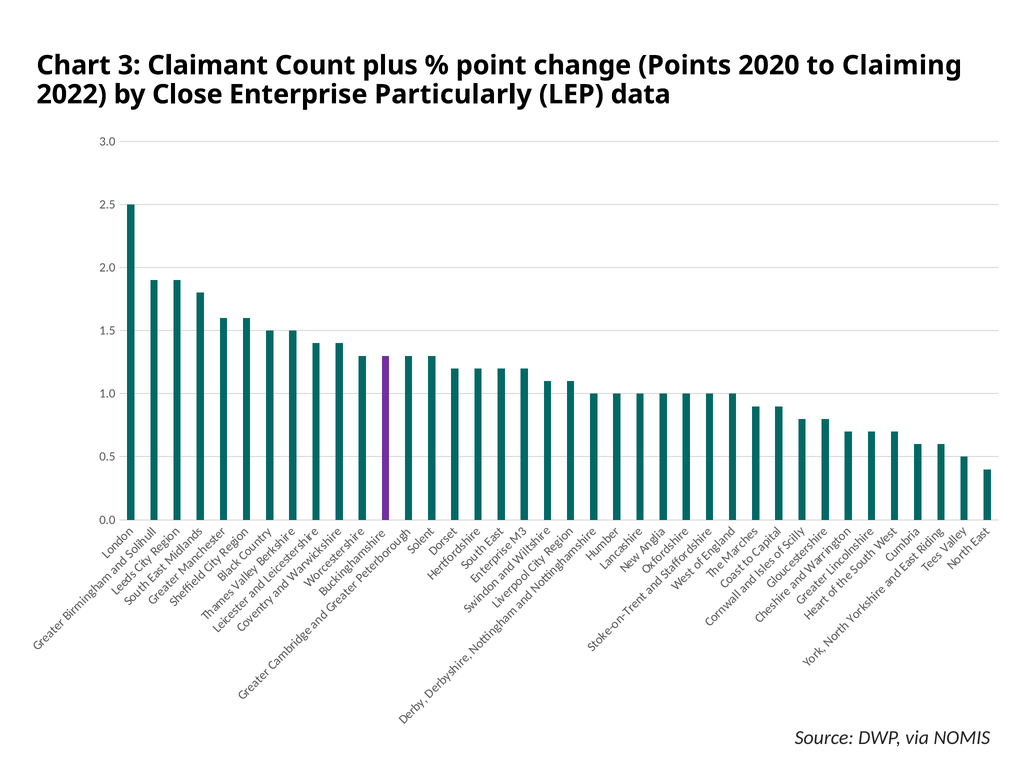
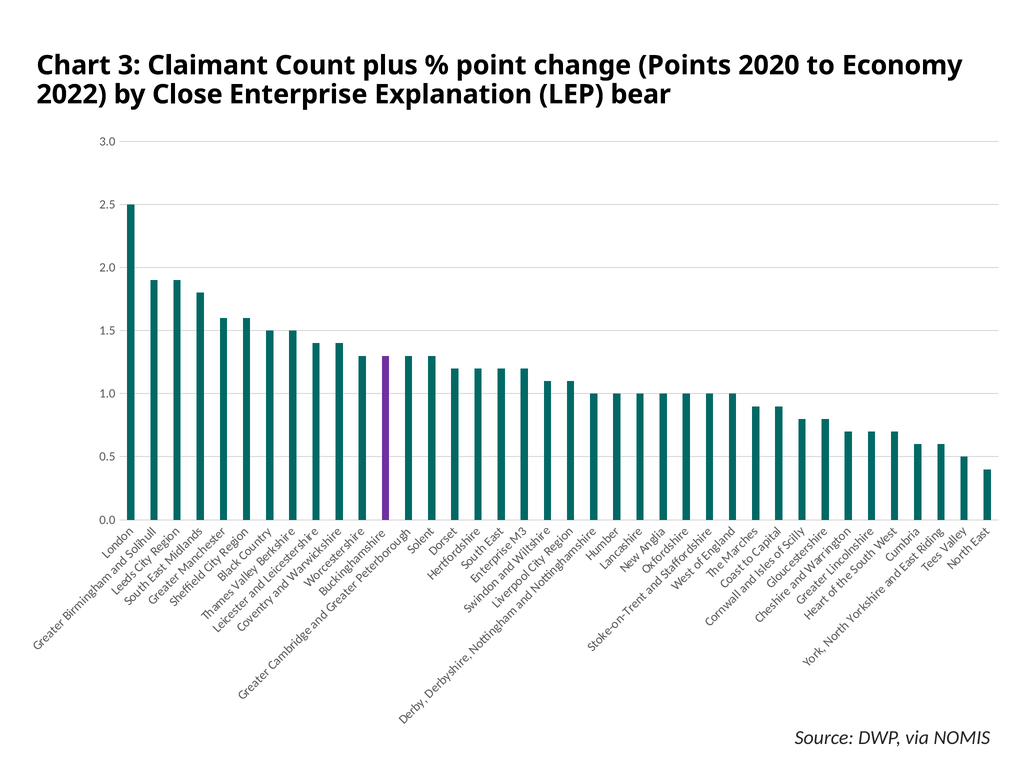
Claiming: Claiming -> Economy (902, 65)
Particularly: Particularly -> Explanation (453, 94)
data: data -> bear (641, 94)
